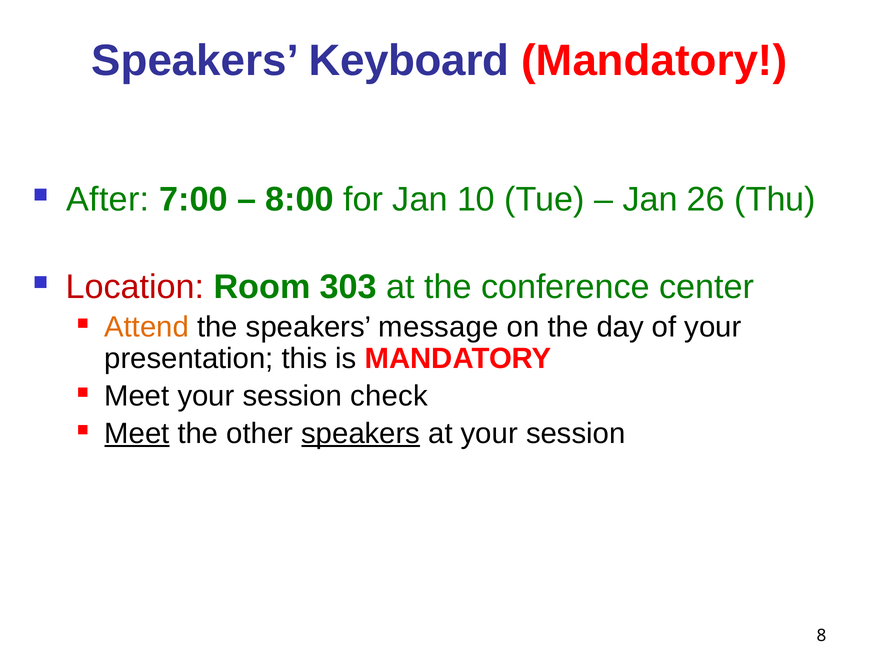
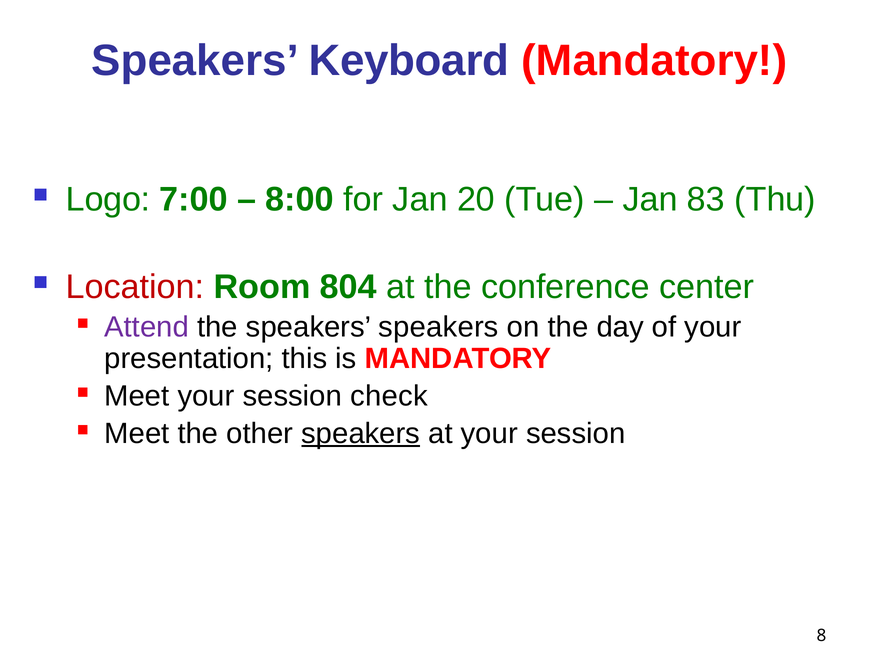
After: After -> Logo (108, 199)
10: 10 -> 20 (476, 199)
26: 26 -> 83 (706, 199)
303: 303 -> 804 (348, 287)
Attend colour: orange -> purple (147, 327)
speakers message: message -> speakers (439, 327)
Meet underline: present -> none (137, 434)
